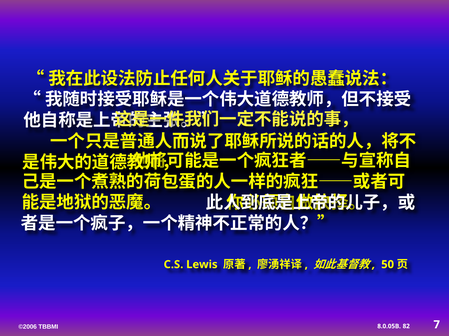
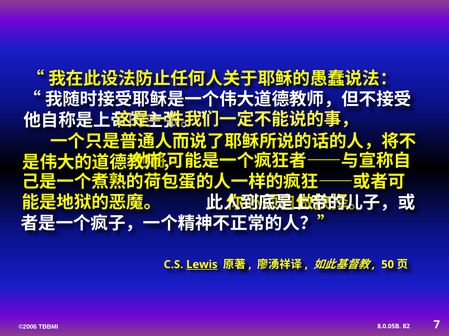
Lewis underline: none -> present (202, 265)
